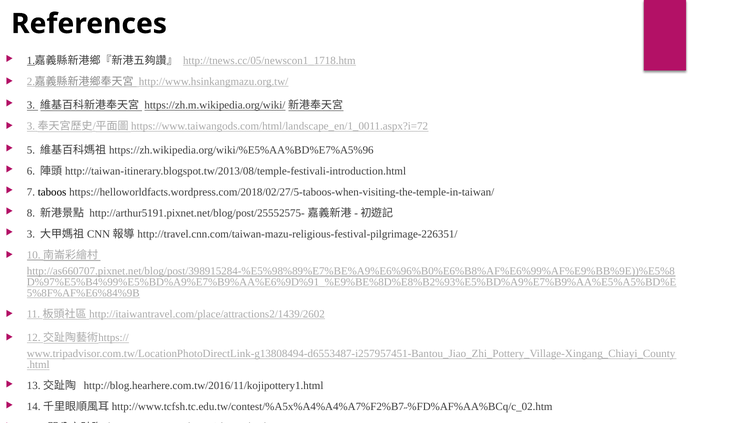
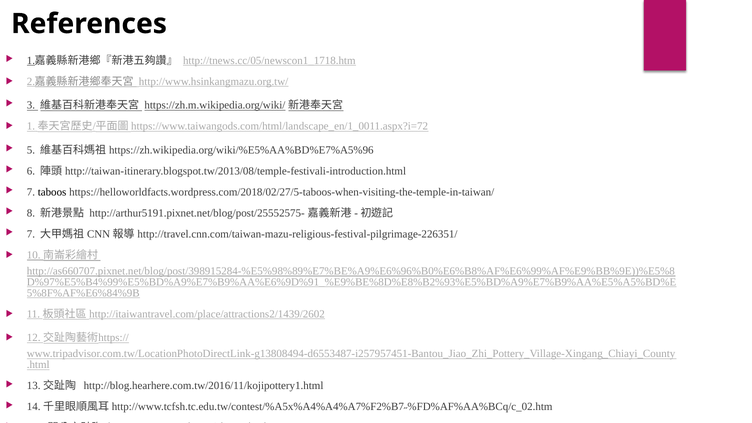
3: 3 -> 1 (31, 126)
3: 3 -> 7 (31, 234)
